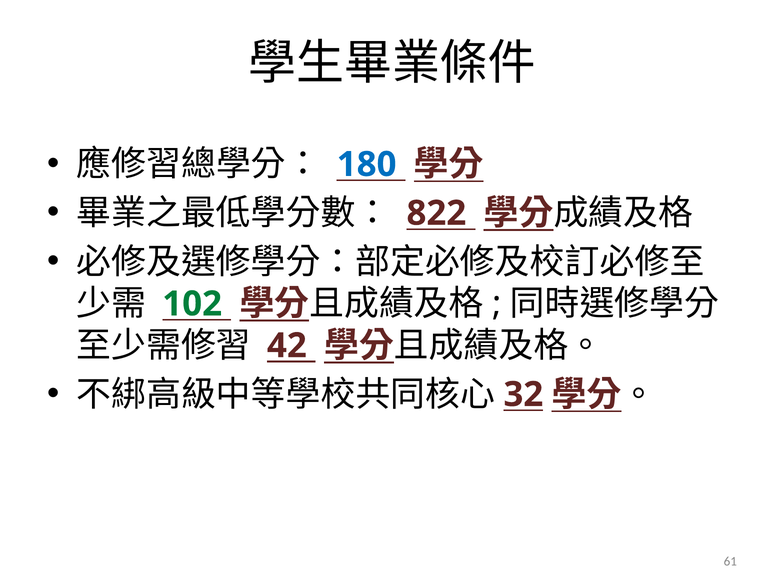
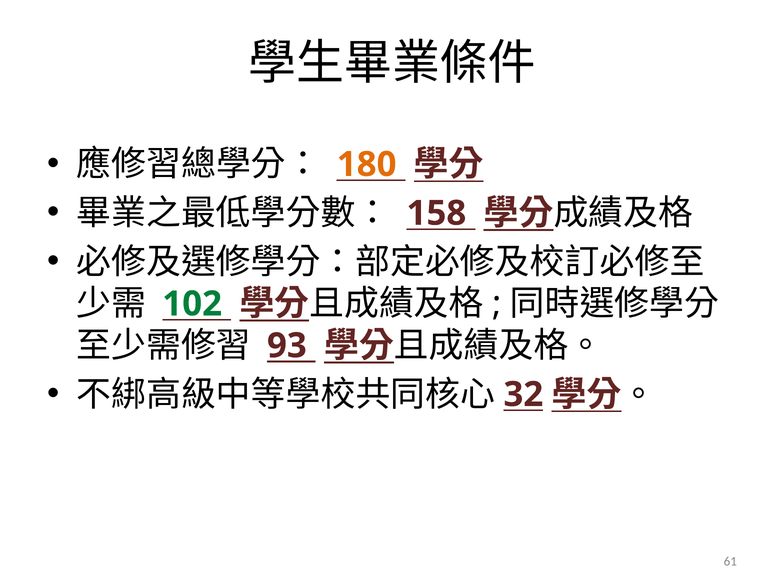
180 colour: blue -> orange (367, 164)
822: 822 -> 158 (436, 213)
42: 42 -> 93 (287, 346)
